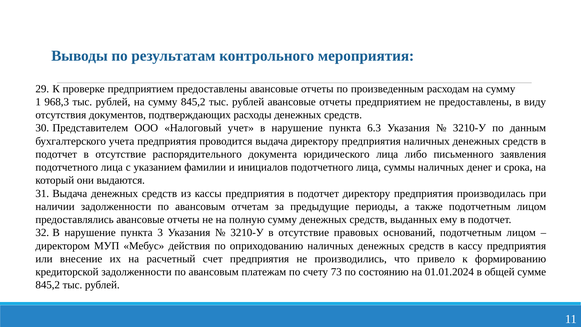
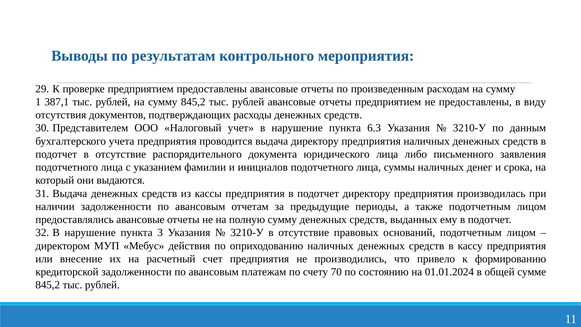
968,3: 968,3 -> 387,1 (57, 102)
73: 73 -> 70 (336, 272)
